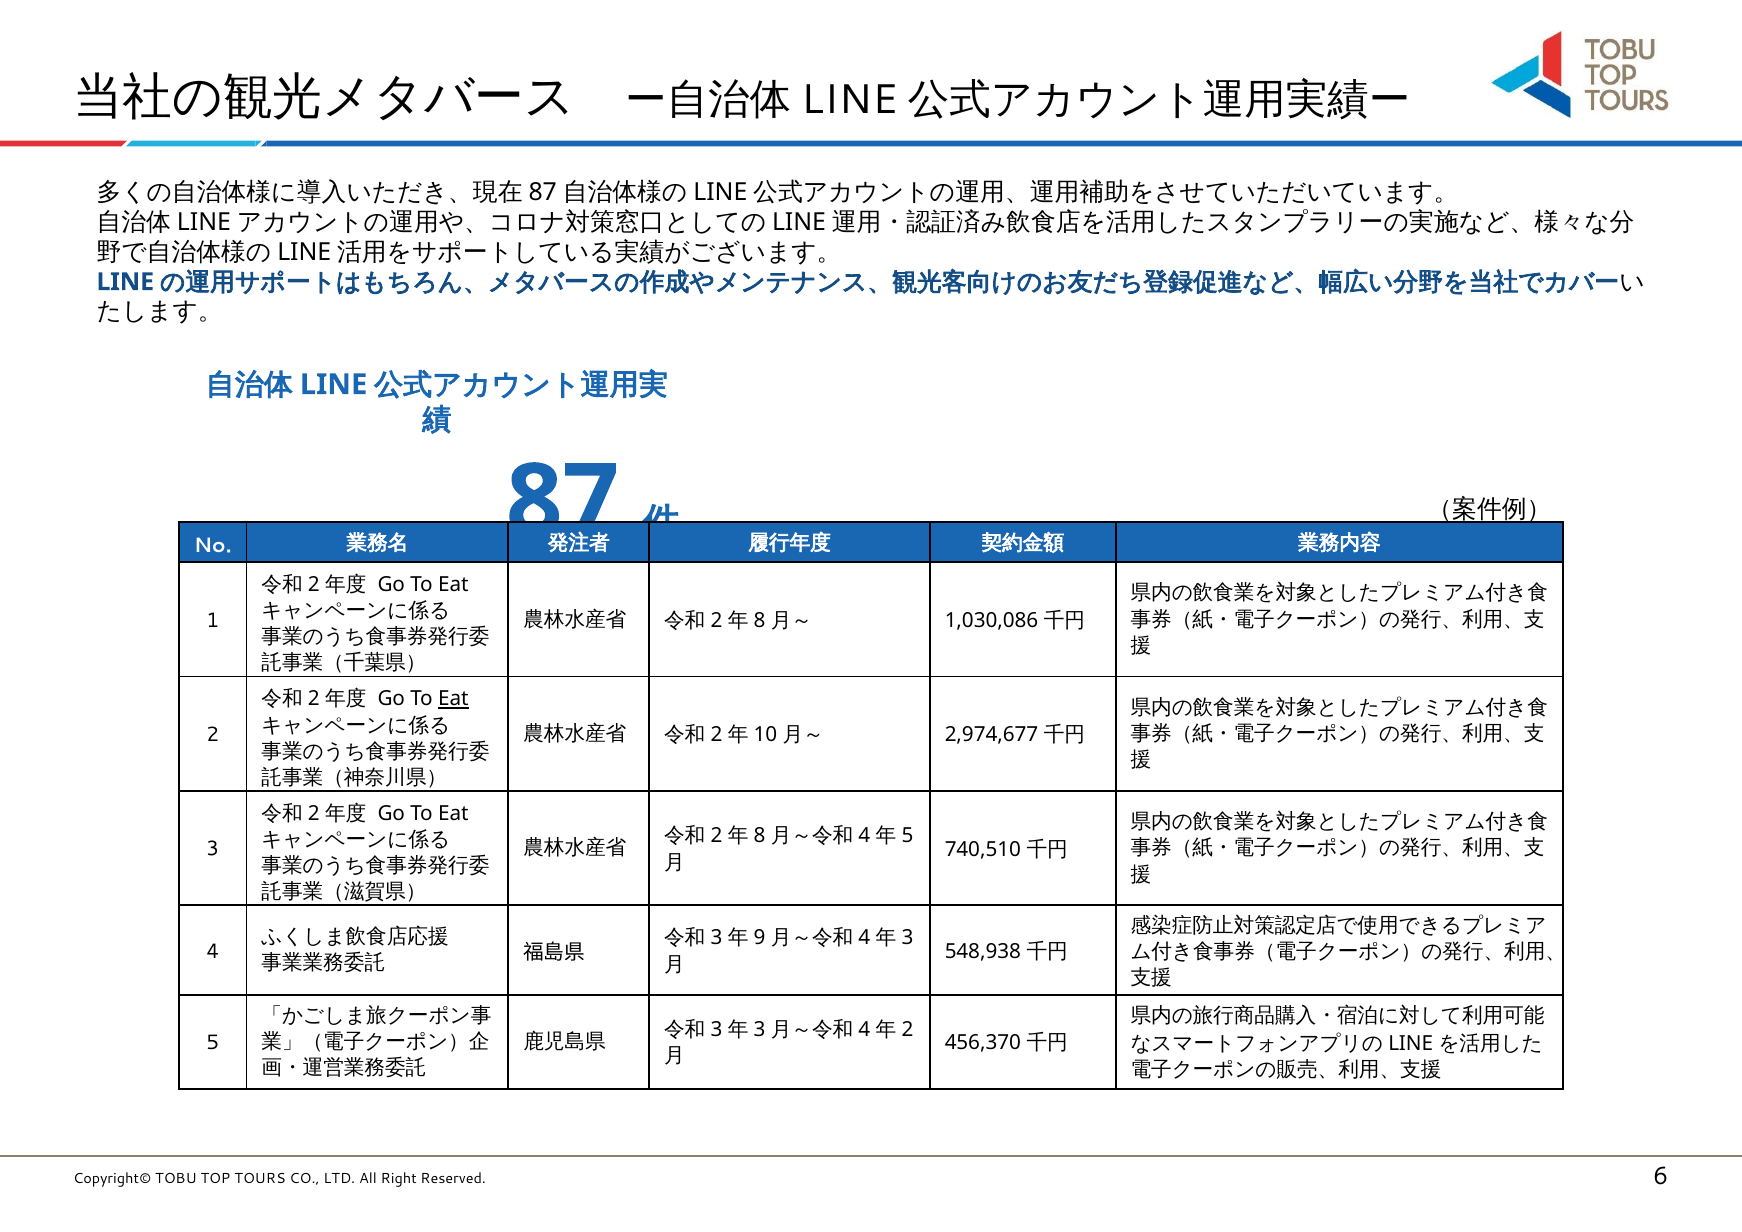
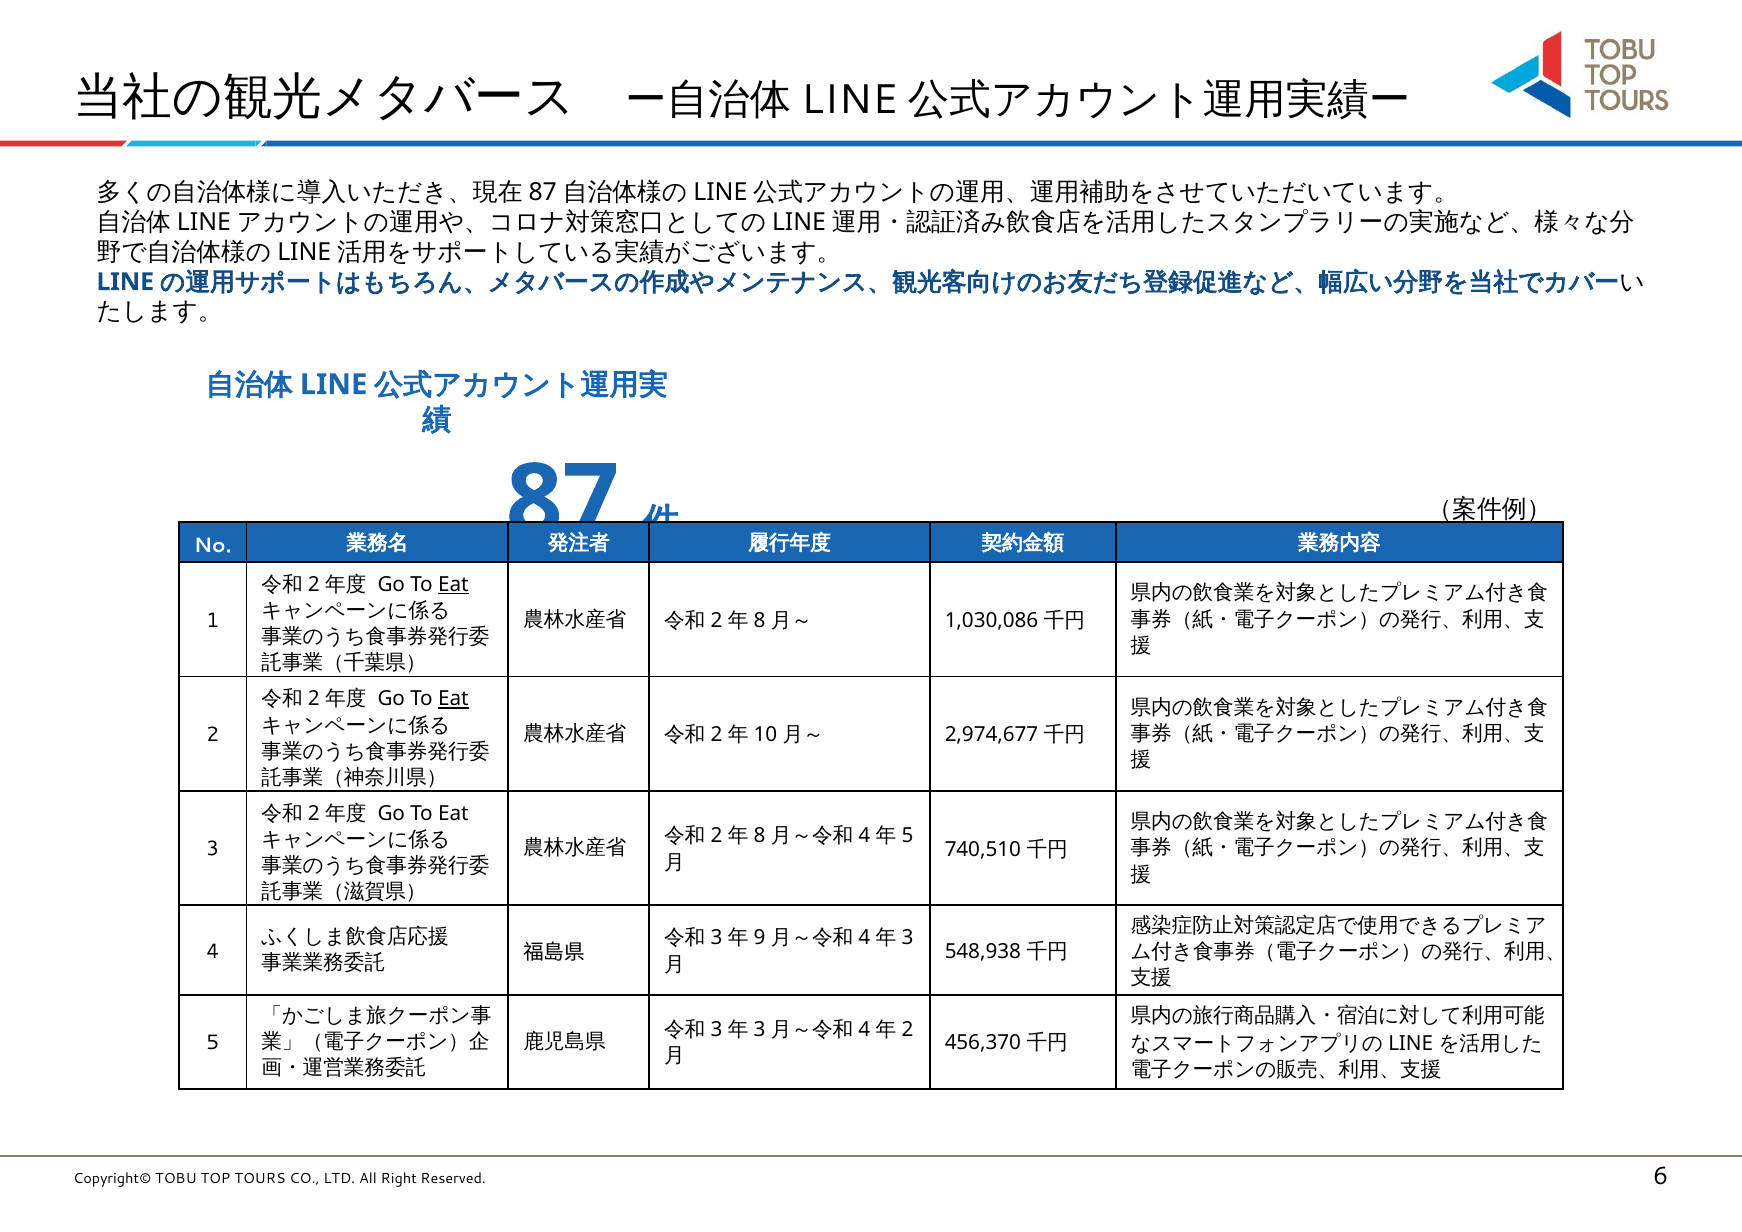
Eat underline: none -> present (453, 584)
